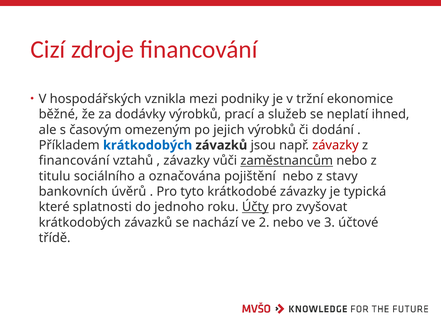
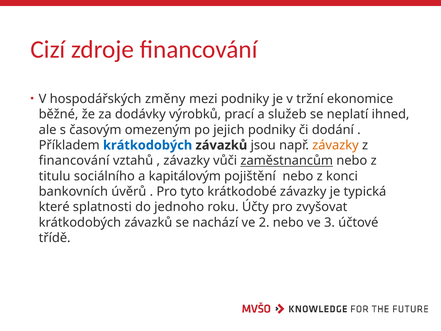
vznikla: vznikla -> změny (165, 99)
jejich výrobků: výrobků -> podniky (272, 130)
závazky colour: red -> orange (335, 145)
označována: označována -> kapitálovým (185, 176)
stavy: stavy -> konci (342, 176)
Účty underline: present -> none (255, 207)
